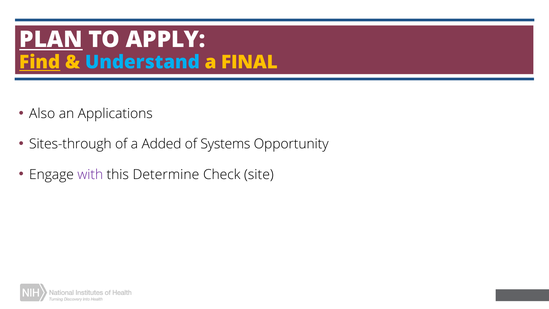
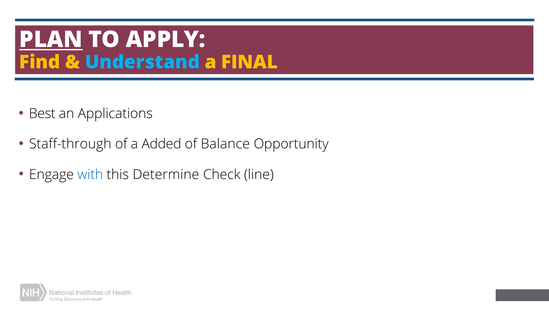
Find underline: present -> none (40, 62)
Also: Also -> Best (42, 114)
Sites-through: Sites-through -> Staff-through (70, 144)
Systems: Systems -> Balance (225, 144)
with colour: purple -> blue (90, 174)
site: site -> line (259, 174)
